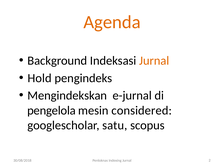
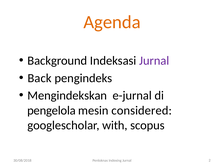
Jurnal colour: orange -> purple (154, 61)
Hold: Hold -> Back (40, 78)
satu: satu -> with (115, 125)
